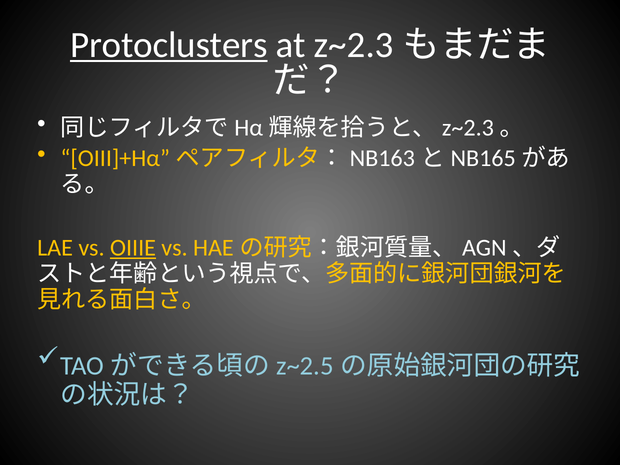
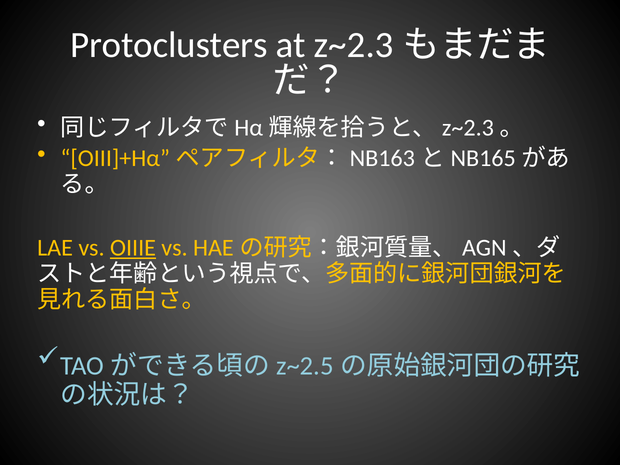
Protoclusters underline: present -> none (169, 45)
